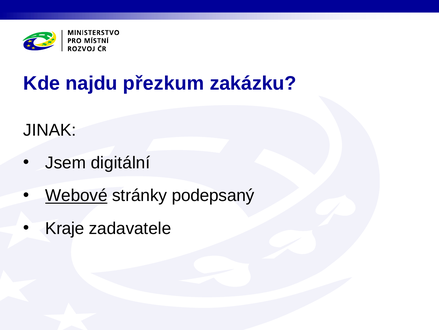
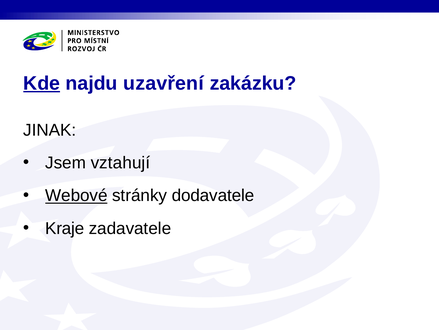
Kde underline: none -> present (42, 83)
přezkum: přezkum -> uzavření (164, 83)
digitální: digitální -> vztahují (120, 163)
podepsaný: podepsaný -> dodavatele (213, 195)
